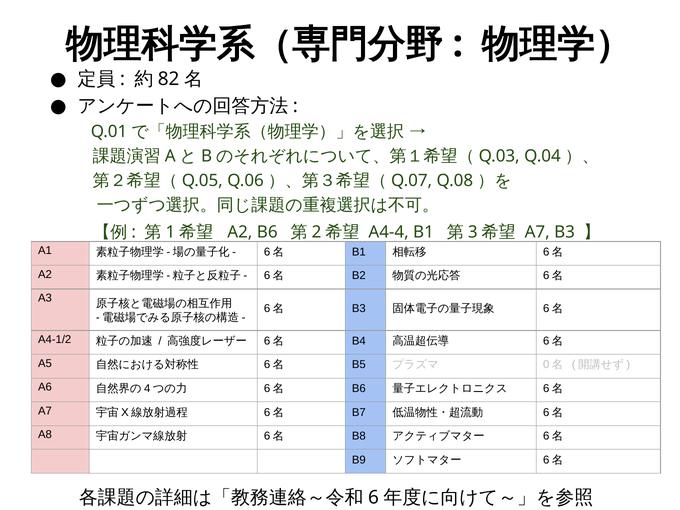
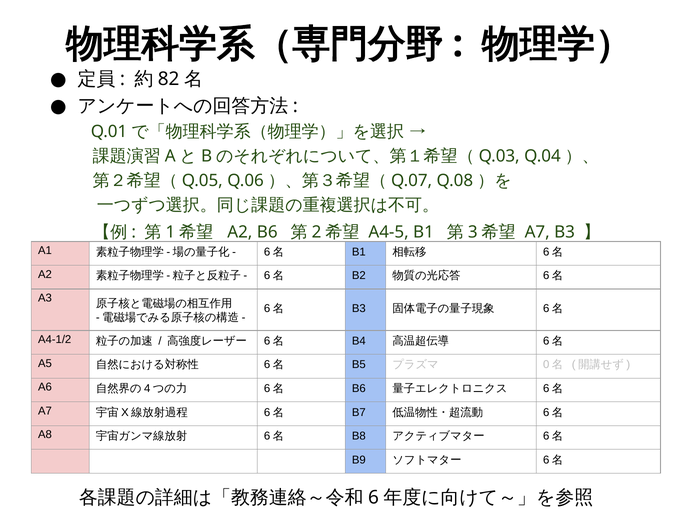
A4-4: A4-4 -> A4-5 (389, 232)
